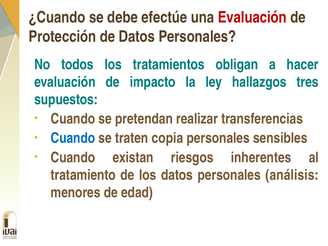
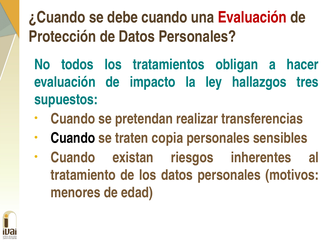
debe efectúe: efectúe -> cuando (164, 17)
Cuando colour: blue -> black (73, 138)
análisis: análisis -> motivos (292, 175)
